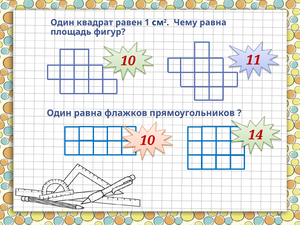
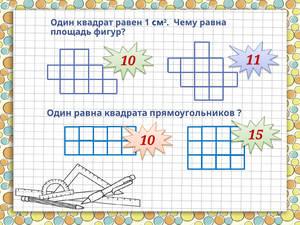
флажков: флажков -> квадрата (126, 113)
14: 14 -> 15 (255, 135)
